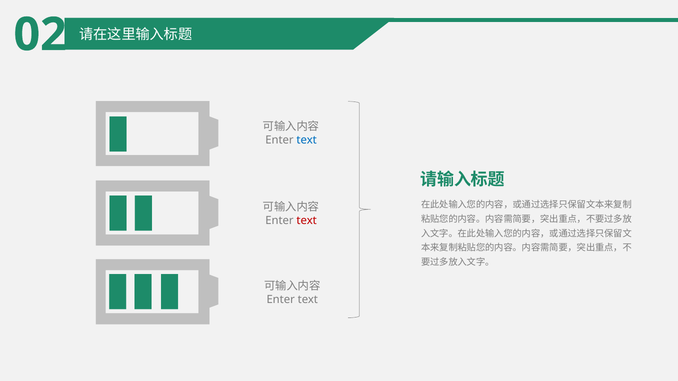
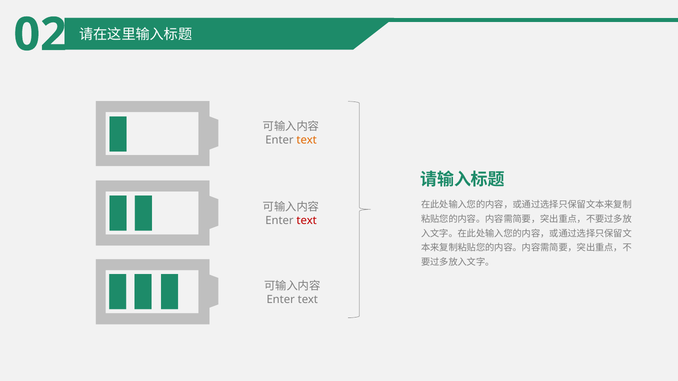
text colour: blue -> orange (307, 140)
